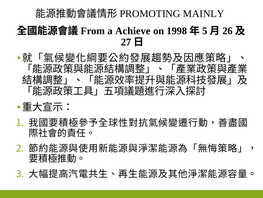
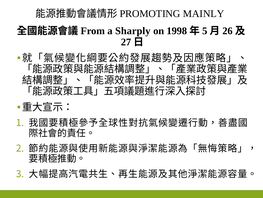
Achieve: Achieve -> Sharply (133, 31)
